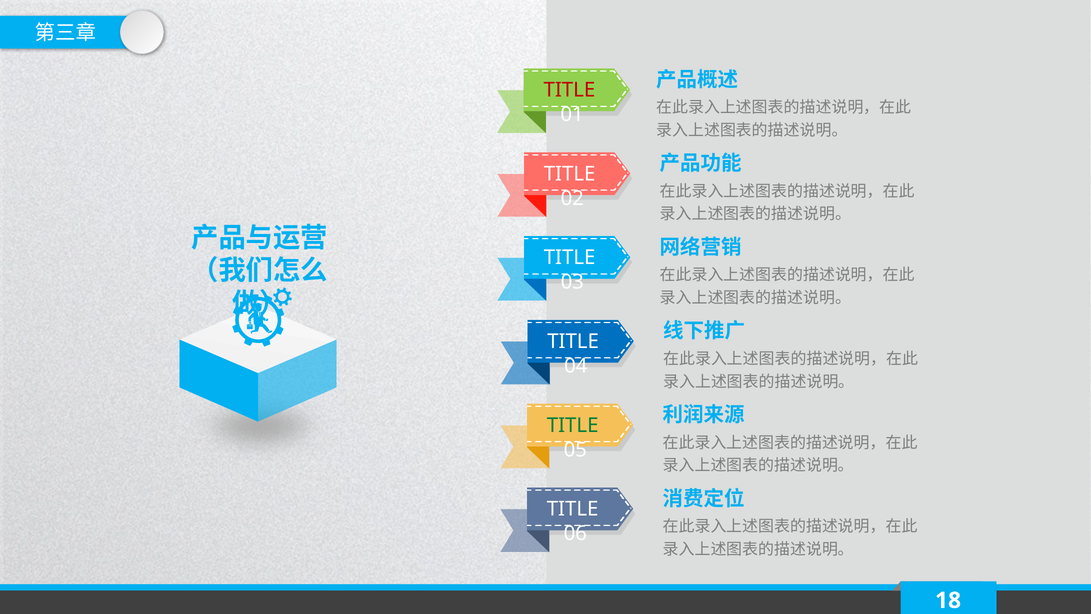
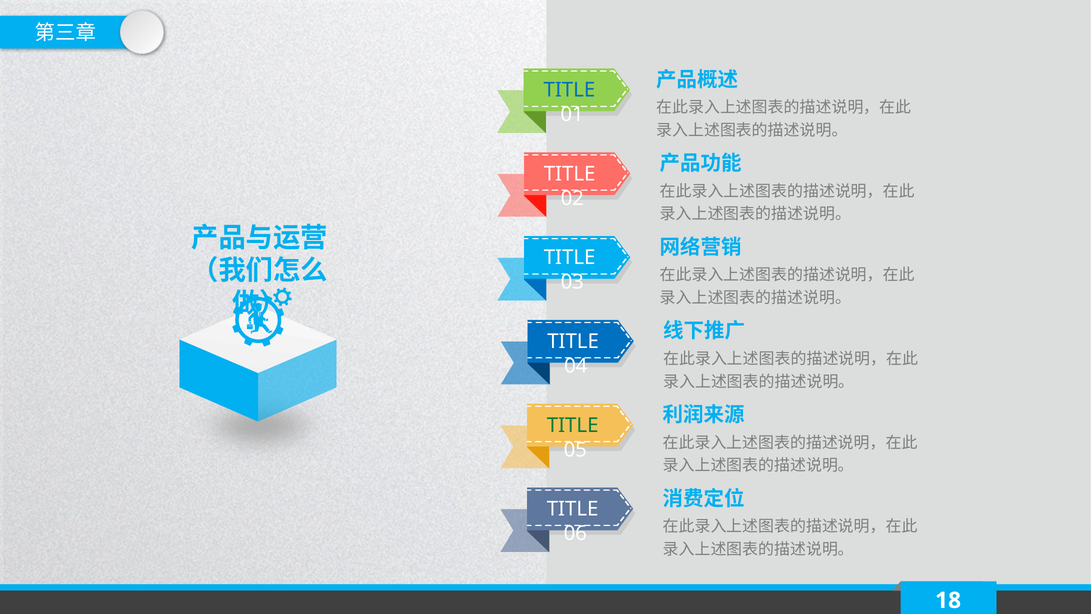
TITLE colour: red -> blue (569, 90)
